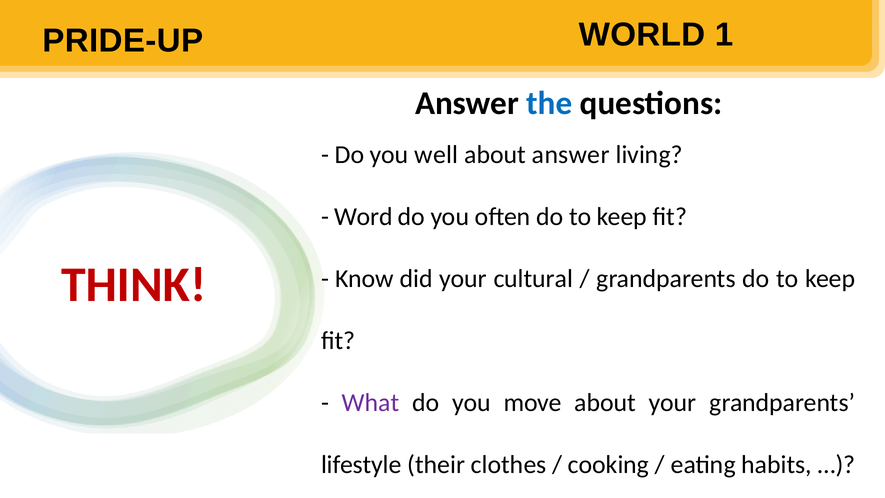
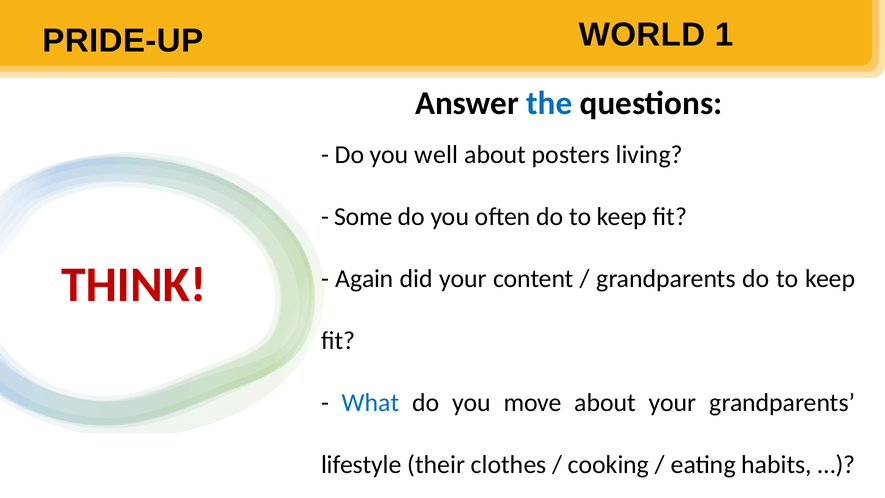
about answer: answer -> posters (571, 155)
Word: Word -> Some (363, 217)
Know: Know -> Again (364, 279)
cultural: cultural -> content (533, 279)
What colour: purple -> blue (371, 403)
